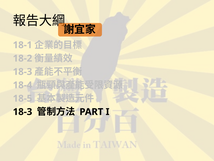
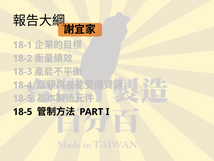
18-3: 18-3 -> 18-5 (23, 111)
